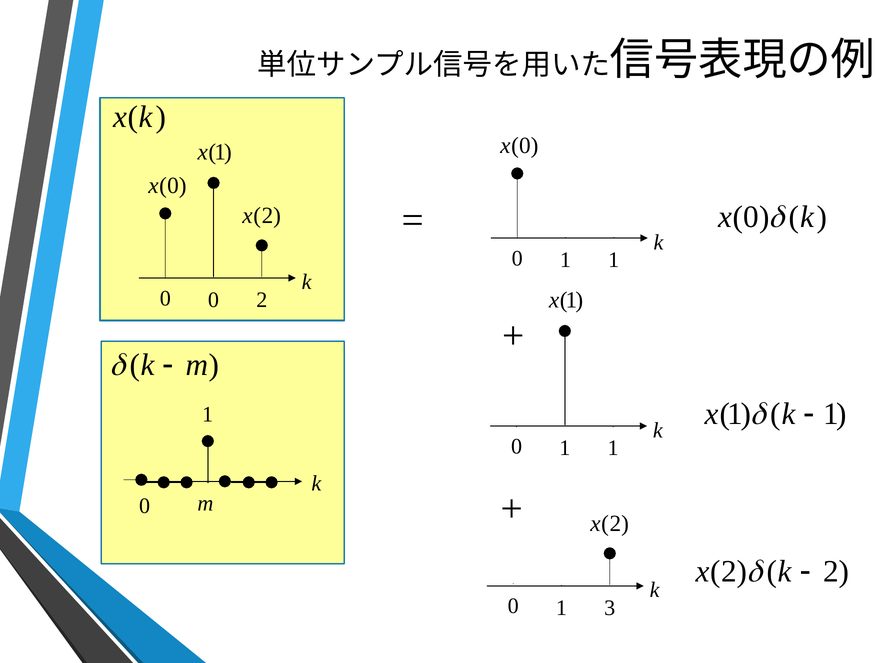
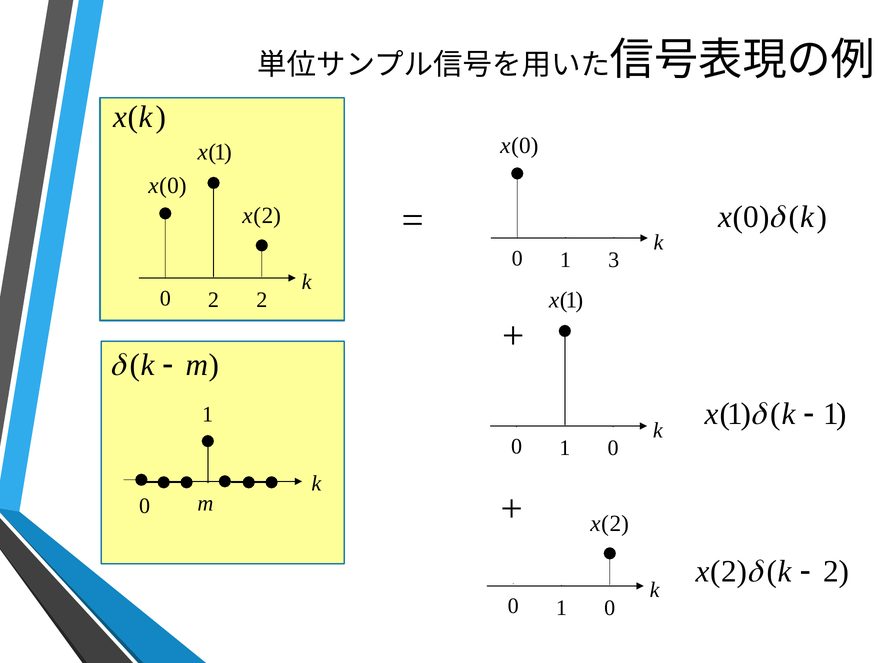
1: 1 -> 3 (614, 260)
0 0: 0 -> 2 (214, 300)
1: 1 -> 0 (613, 448)
3: 3 -> 0 (610, 608)
